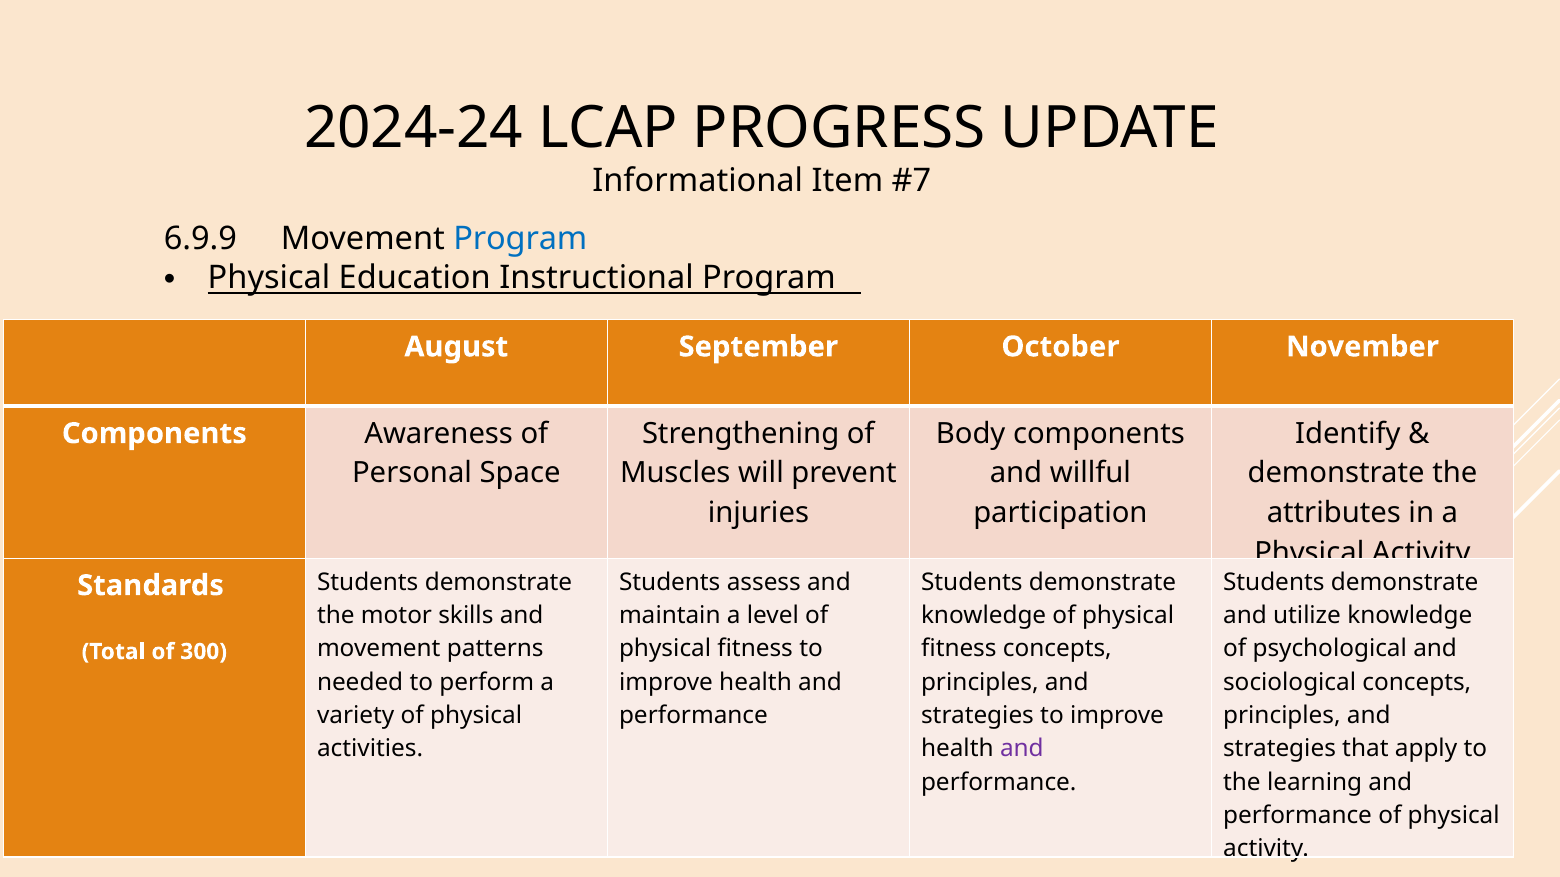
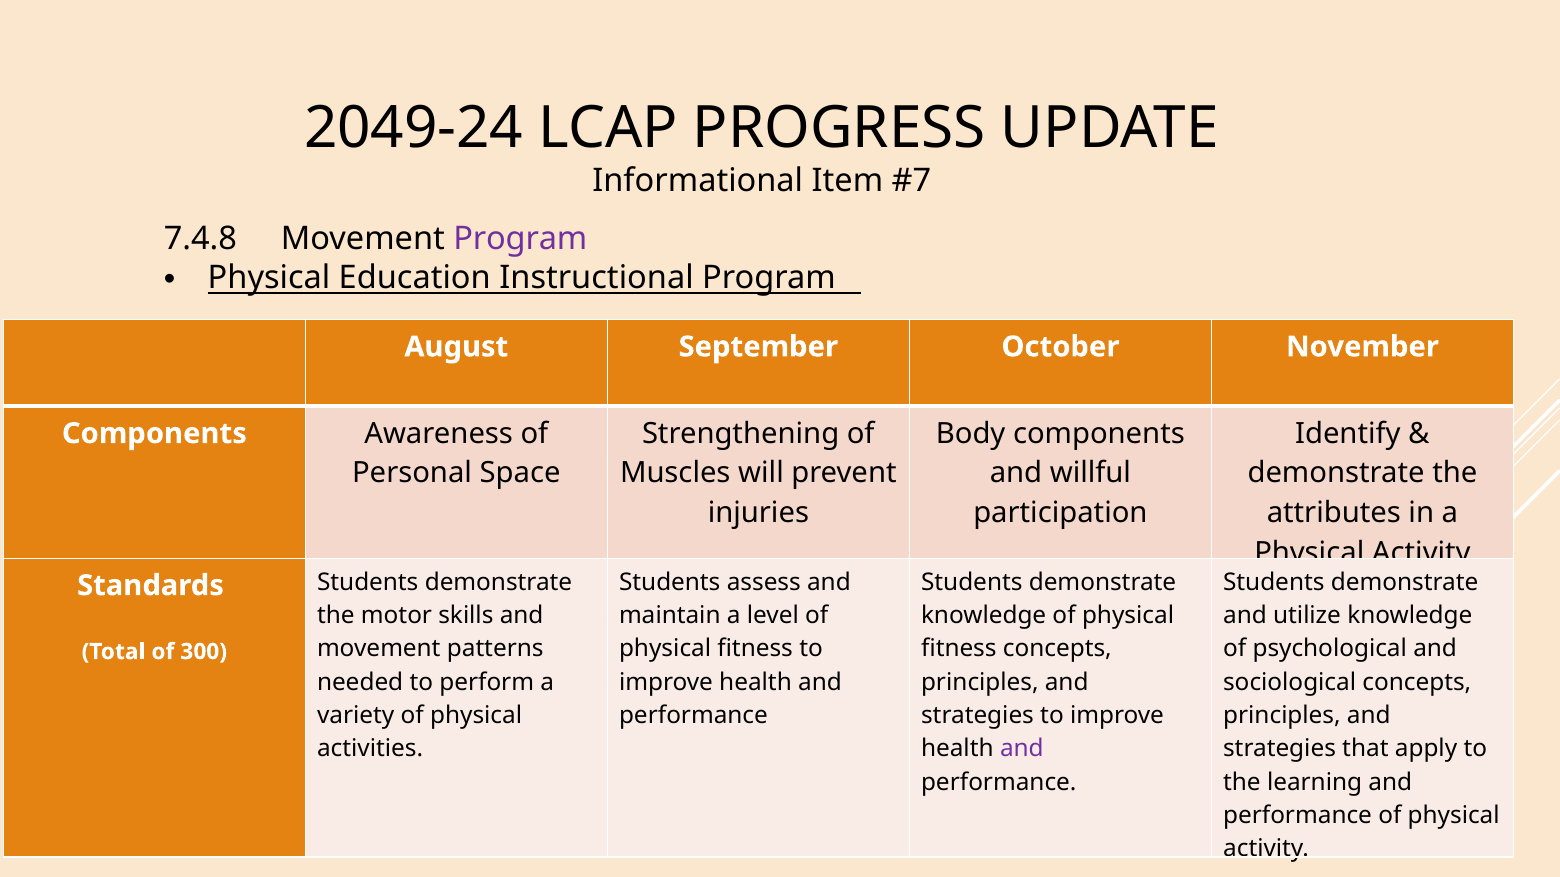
2024-24: 2024-24 -> 2049-24 (414, 128)
6.9.9: 6.9.9 -> 7.4.8 (200, 239)
Program colour: blue -> purple (520, 239)
